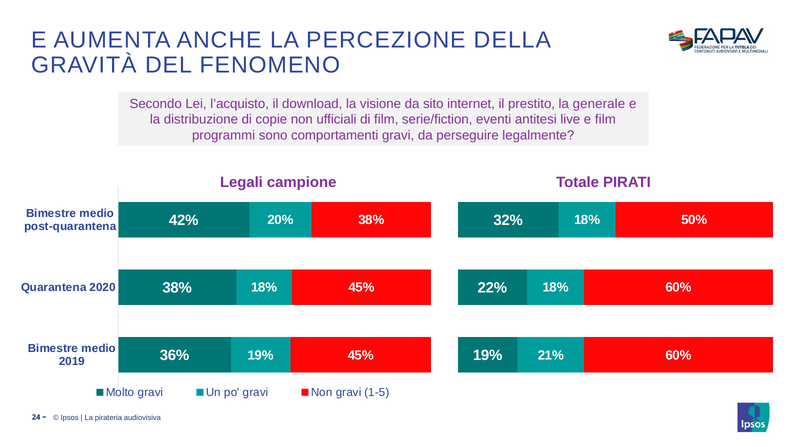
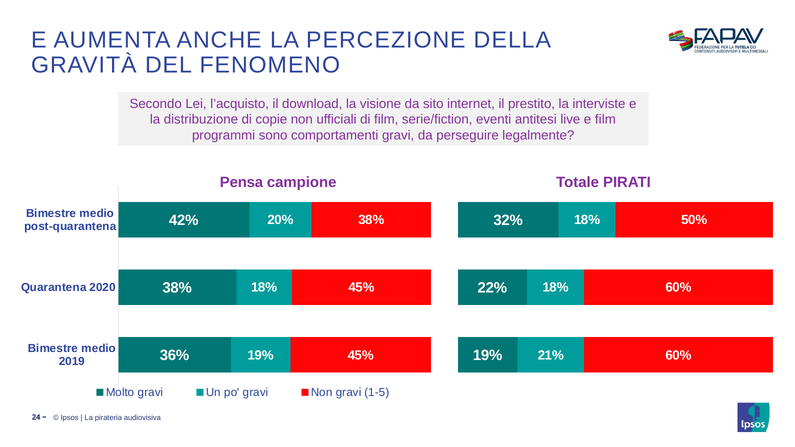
generale: generale -> interviste (599, 104)
Legali: Legali -> Pensa (242, 182)
